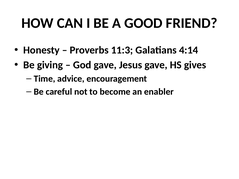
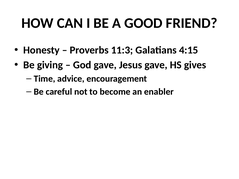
4:14: 4:14 -> 4:15 (189, 50)
